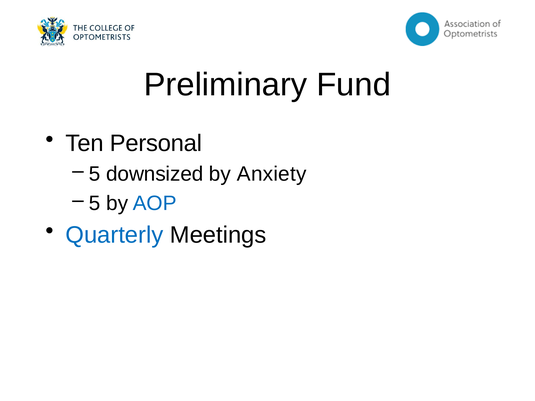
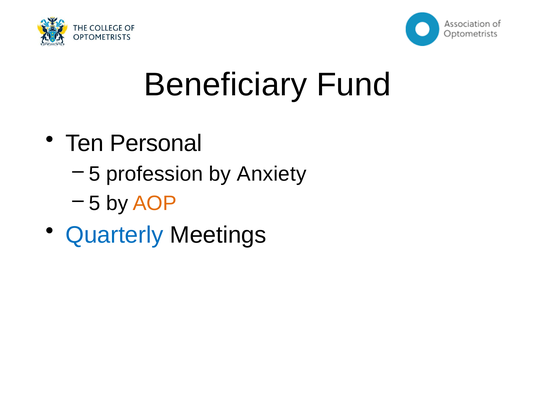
Preliminary: Preliminary -> Beneficiary (225, 85)
downsized: downsized -> profession (155, 174)
AOP colour: blue -> orange (155, 203)
